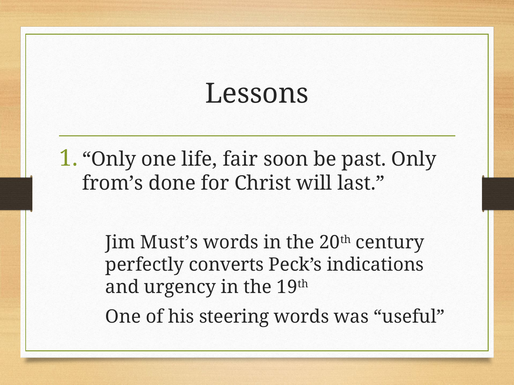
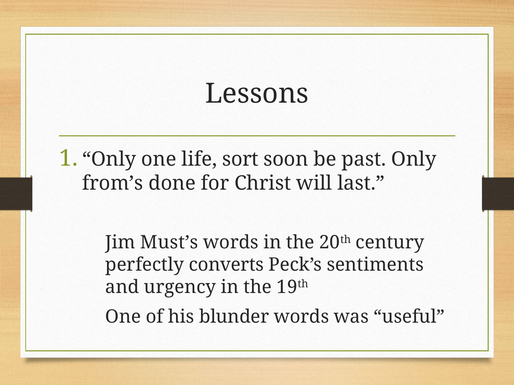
fair: fair -> sort (240, 159)
indications: indications -> sentiments (375, 265)
steering: steering -> blunder (234, 317)
